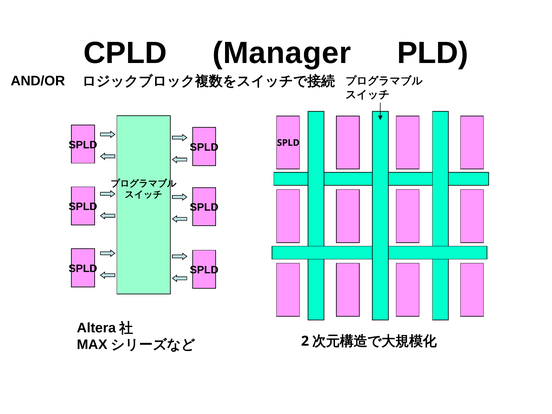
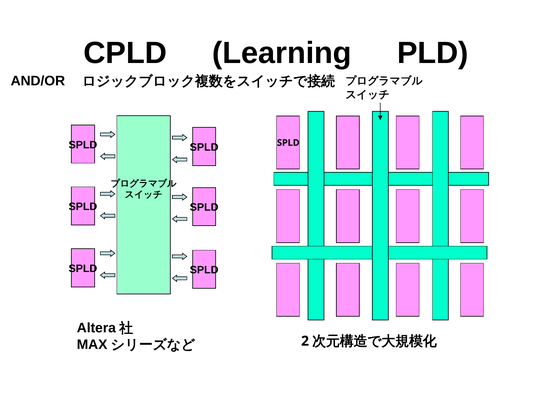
Manager: Manager -> Learning (282, 53)
